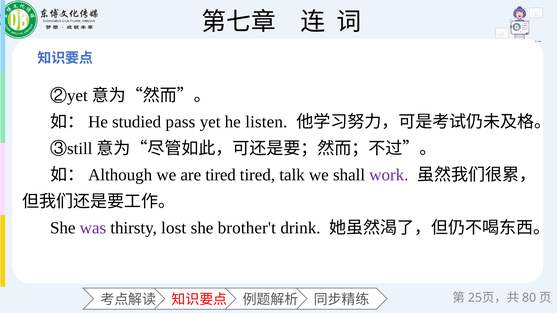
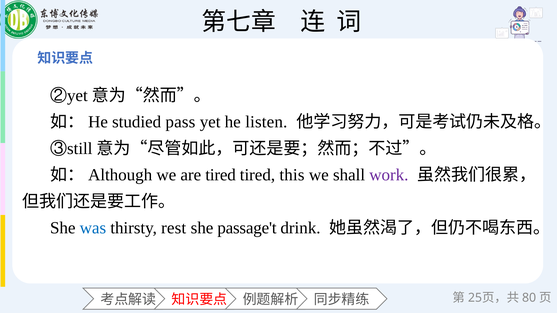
talk: talk -> this (292, 175)
was colour: purple -> blue (93, 228)
lost: lost -> rest (174, 228)
brother't: brother't -> passage't (247, 228)
